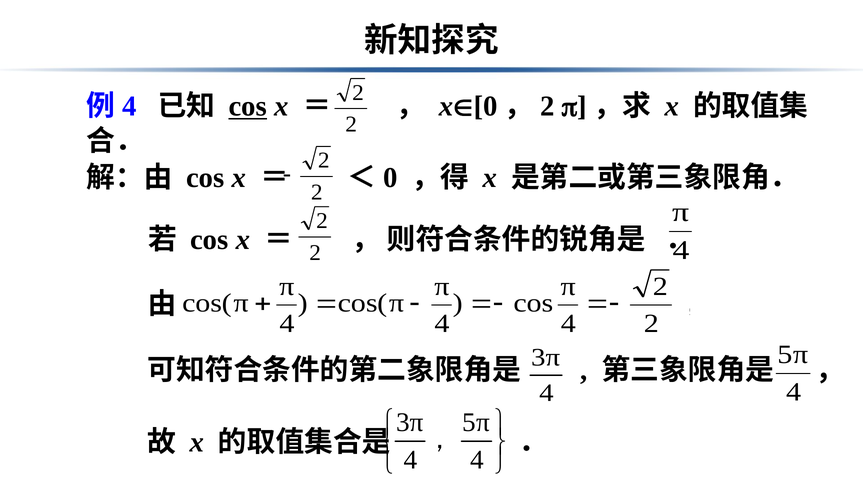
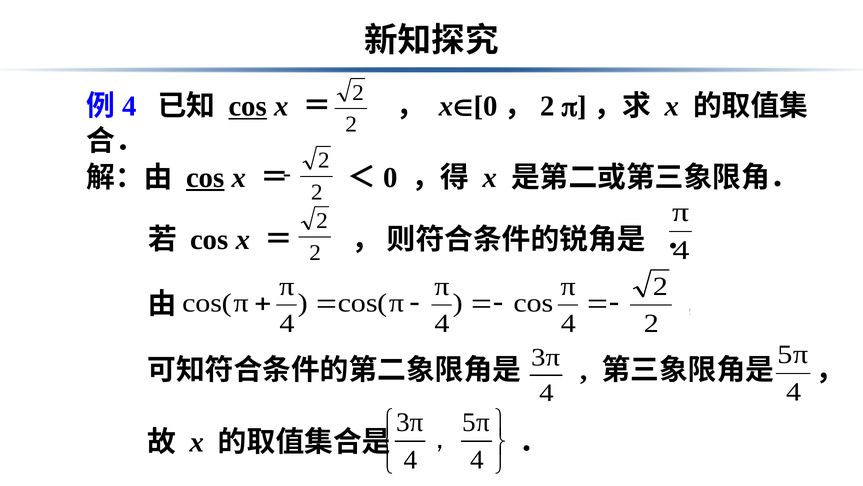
cos underline: none -> present (205, 177)
